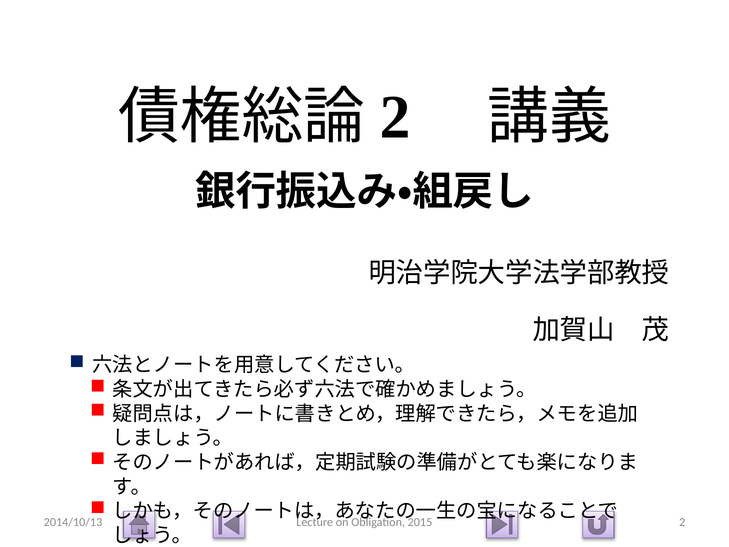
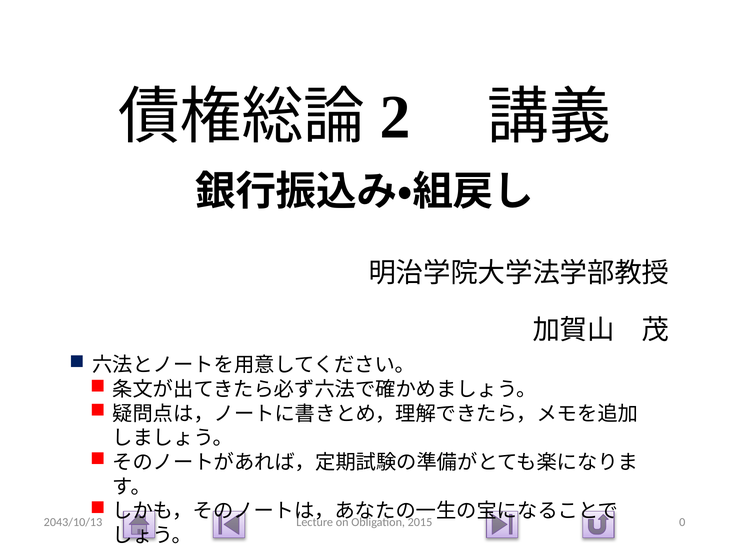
2014/10/13: 2014/10/13 -> 2043/10/13 (73, 522)
2: 2 -> 0 (682, 522)
